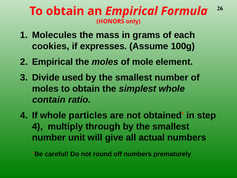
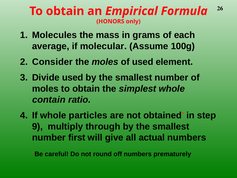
cookies: cookies -> average (51, 46)
expresses: expresses -> molecular (103, 46)
2 Empirical: Empirical -> Consider (52, 62)
of mole: mole -> used (143, 62)
4: 4 -> 9 (37, 126)
unit: unit -> first (77, 137)
